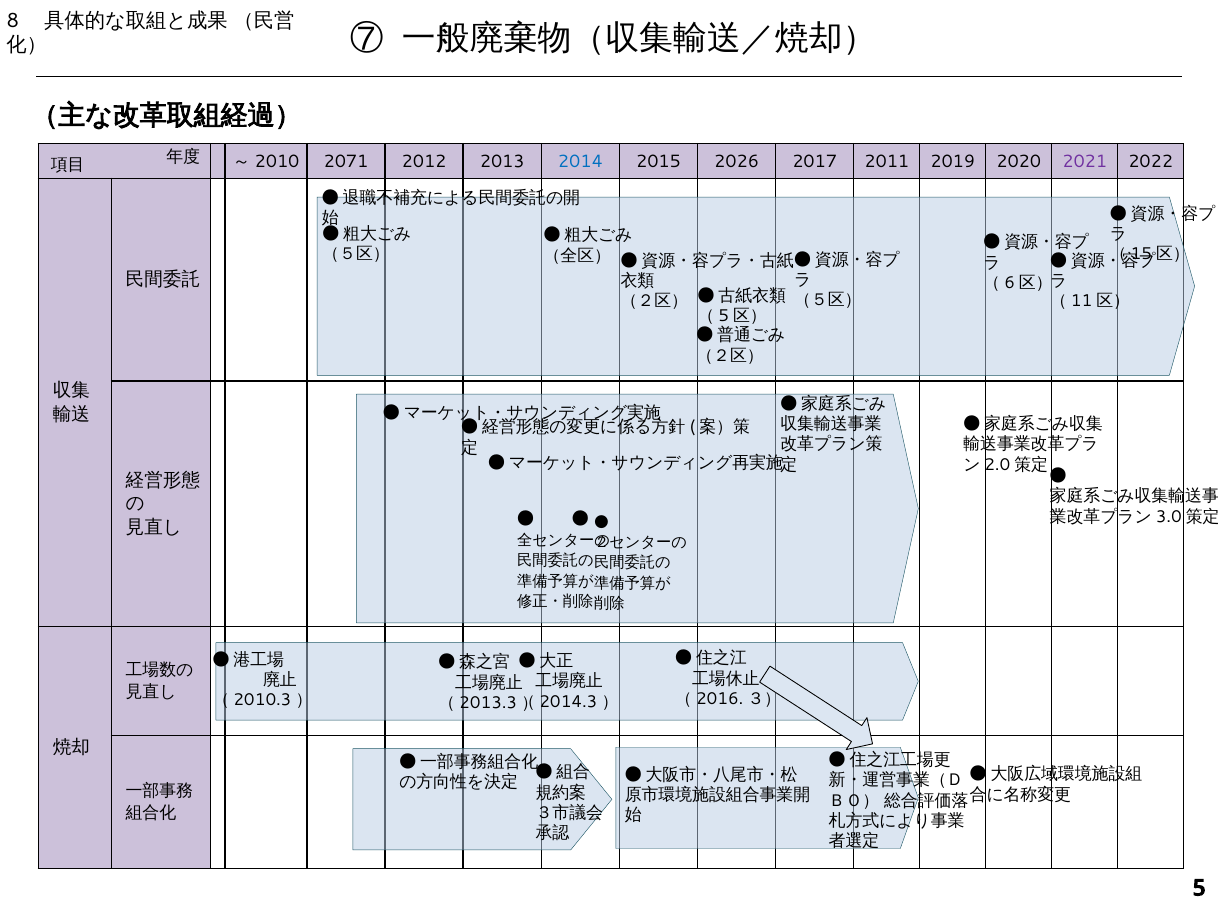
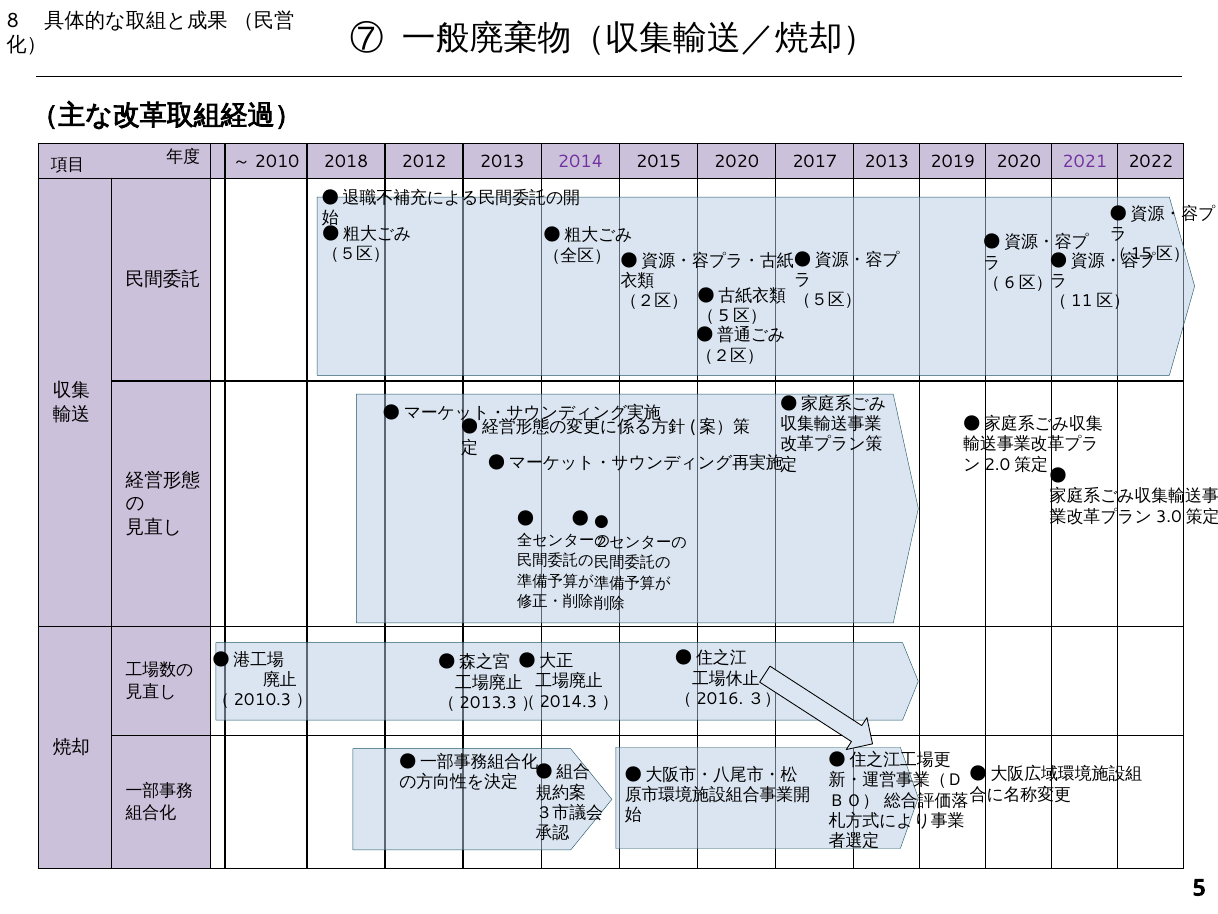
2071: 2071 -> 2018 (346, 162)
2014 colour: blue -> purple (580, 162)
2015 2026: 2026 -> 2020 (737, 162)
2017 2011: 2011 -> 2013 (887, 162)
